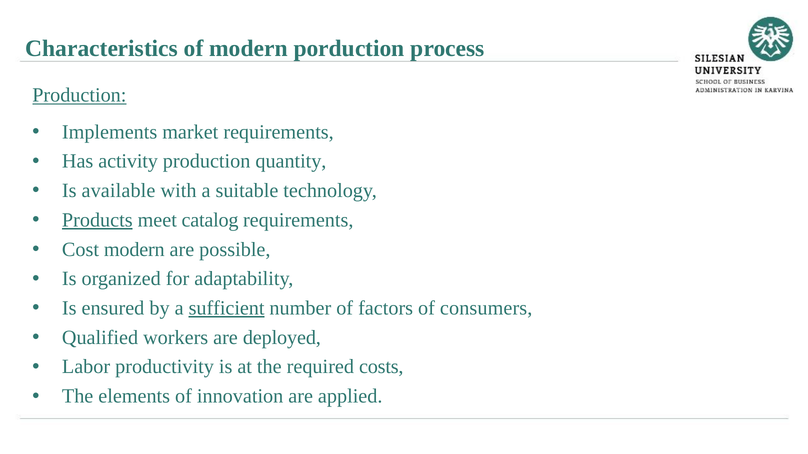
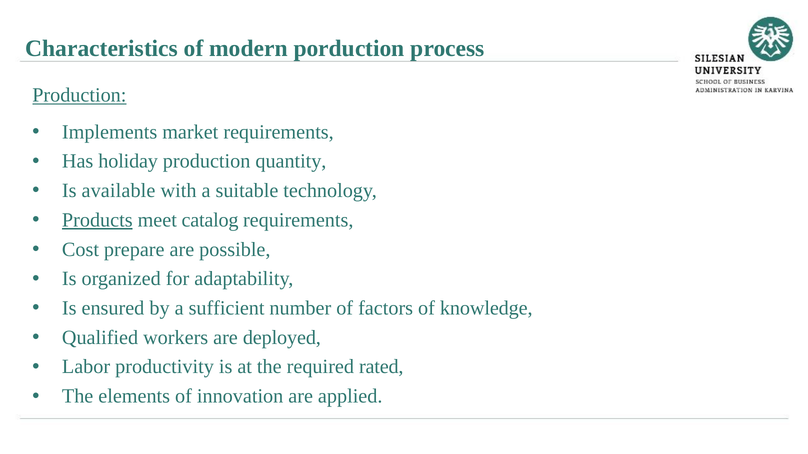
activity: activity -> holiday (128, 161)
Cost modern: modern -> prepare (134, 250)
sufficient underline: present -> none (227, 308)
consumers: consumers -> knowledge (486, 308)
costs: costs -> rated (381, 367)
